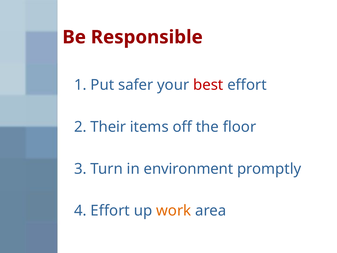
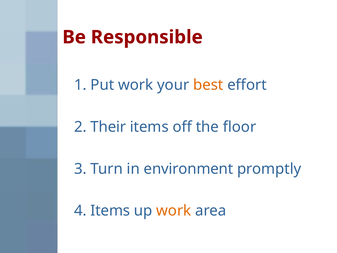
Put safer: safer -> work (136, 85)
best colour: red -> orange (208, 85)
4 Effort: Effort -> Items (110, 211)
